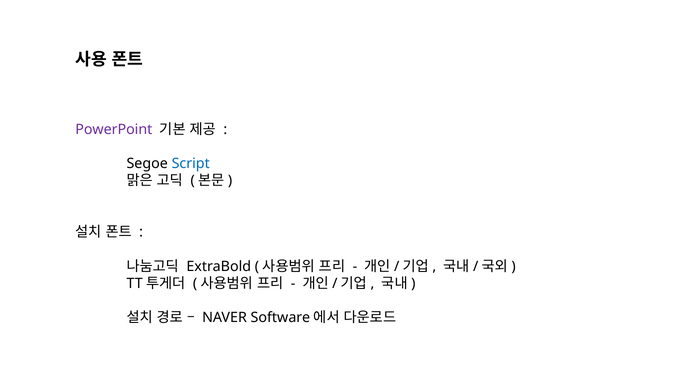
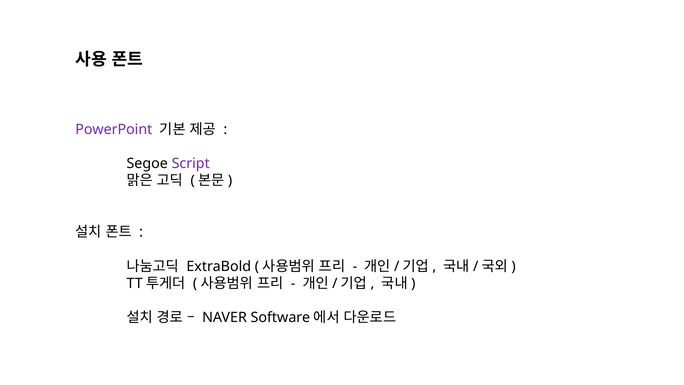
Script colour: blue -> purple (191, 164)
